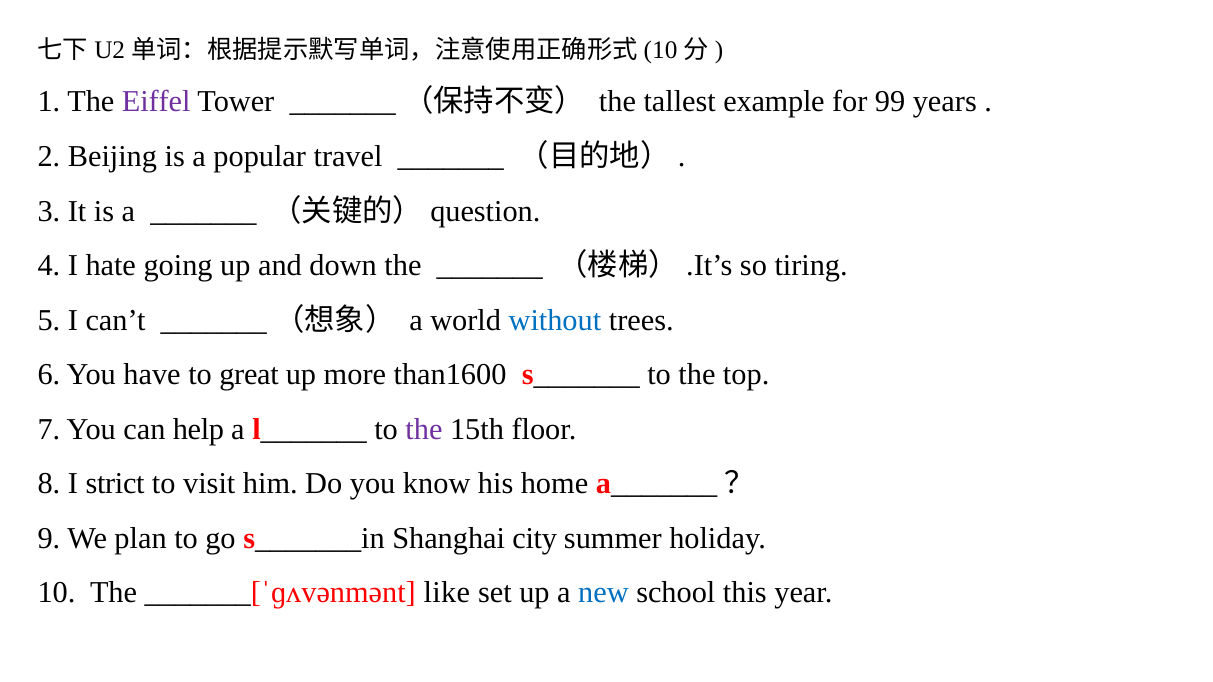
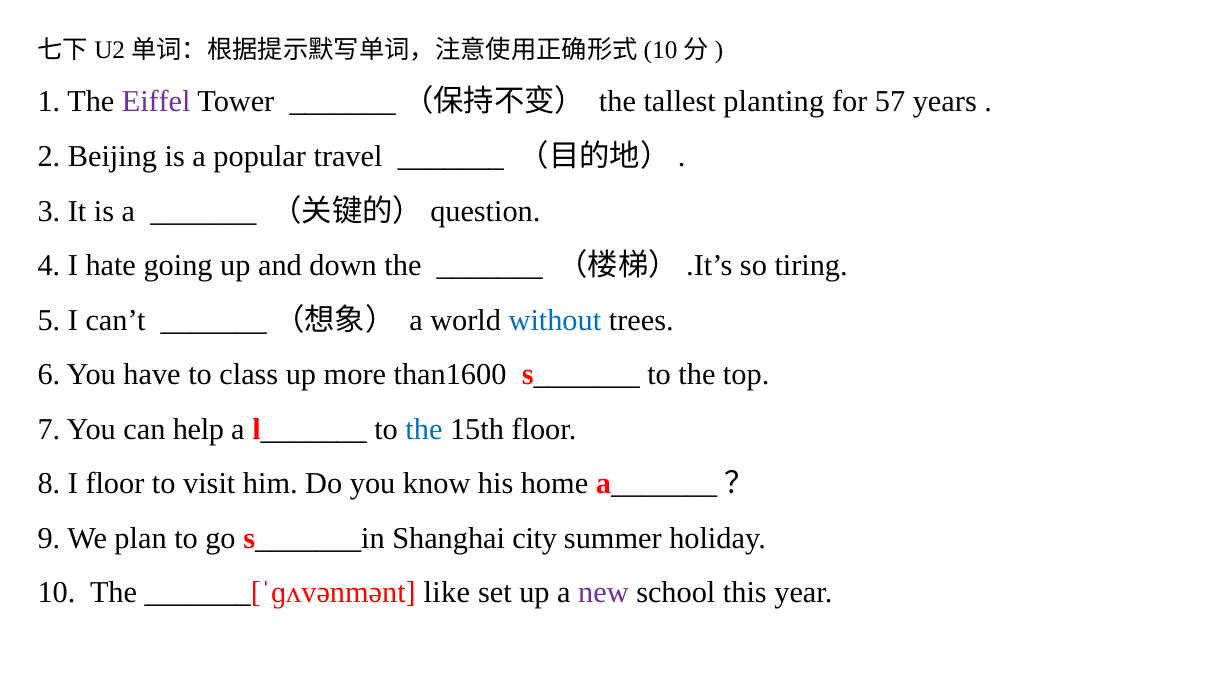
example: example -> planting (774, 102)
99: 99 -> 57 (890, 102)
great: great -> class (249, 375)
the colour: purple -> blue (424, 429)
I strict: strict -> floor (115, 484)
new colour: blue -> purple (603, 593)
